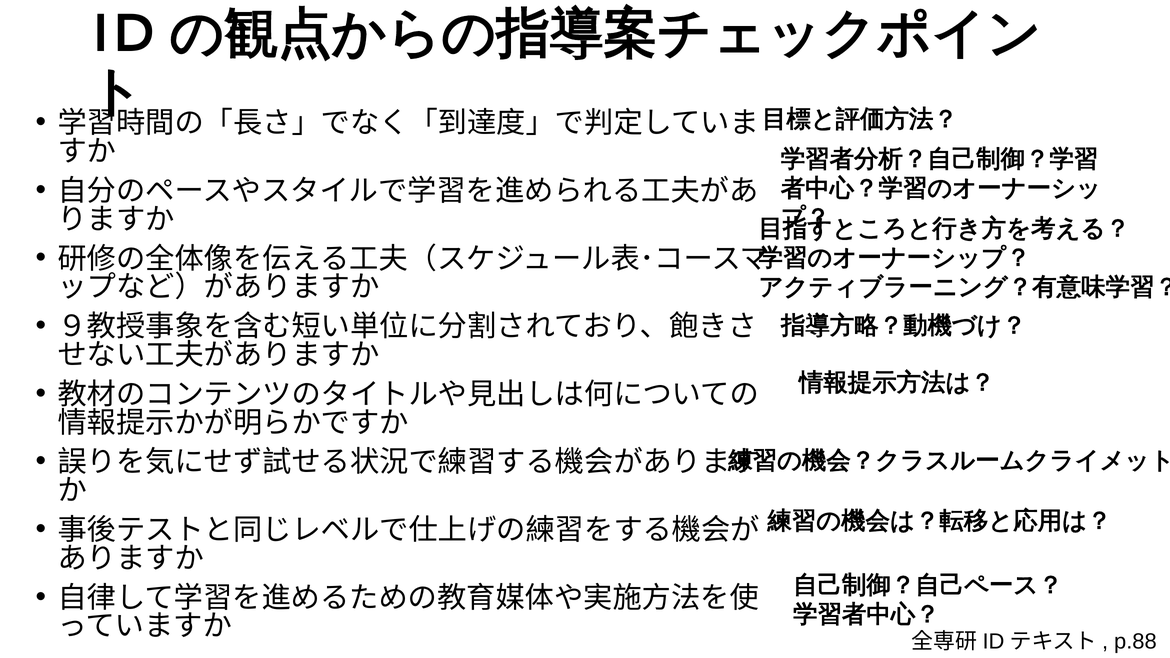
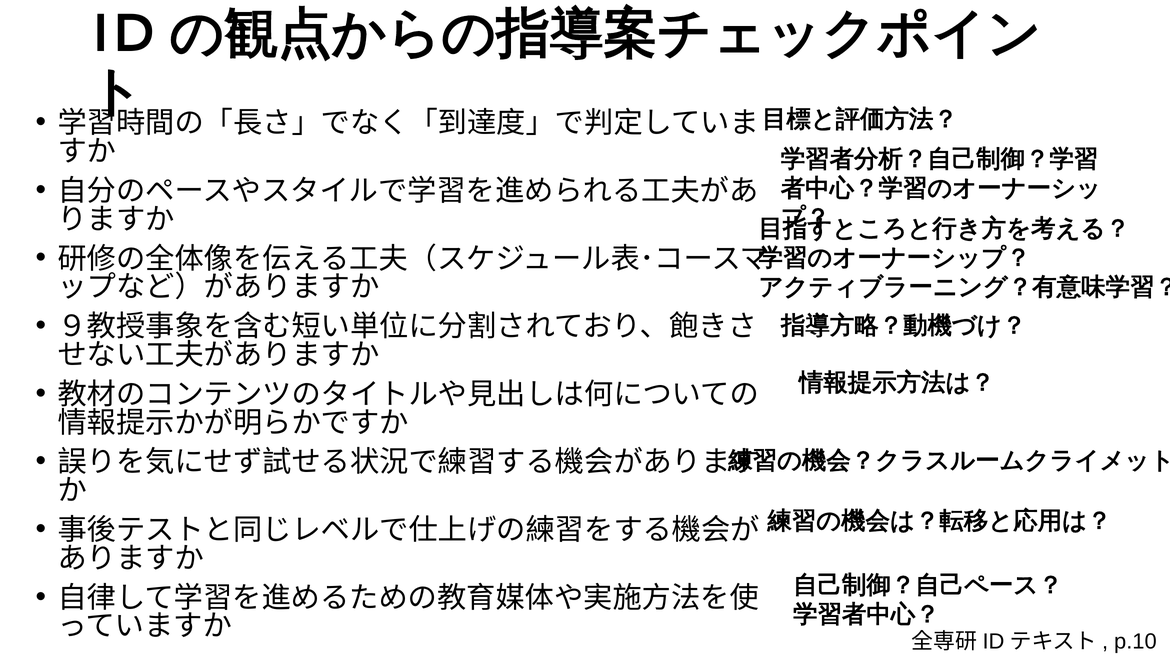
p.88: p.88 -> p.10 (1135, 642)
